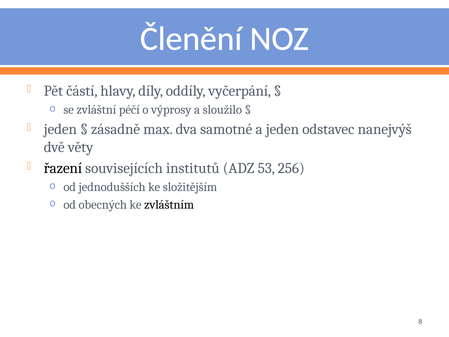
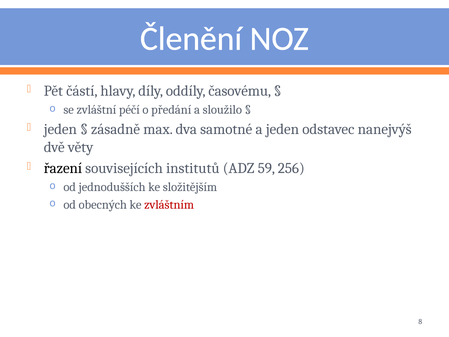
vyčerpání: vyčerpání -> časovému (240, 91)
výprosy: výprosy -> předání (171, 110)
53: 53 -> 59 (266, 168)
zvláštním colour: black -> red (169, 204)
